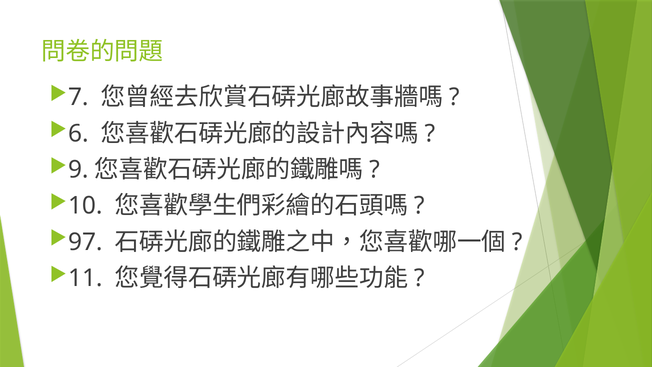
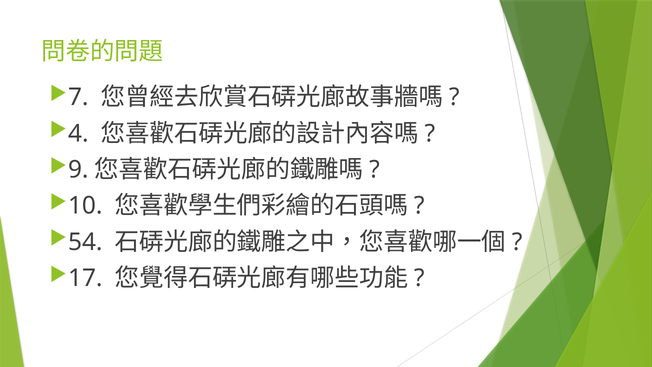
6: 6 -> 4 (78, 133)
97: 97 -> 54 (85, 242)
11: 11 -> 17 (85, 278)
